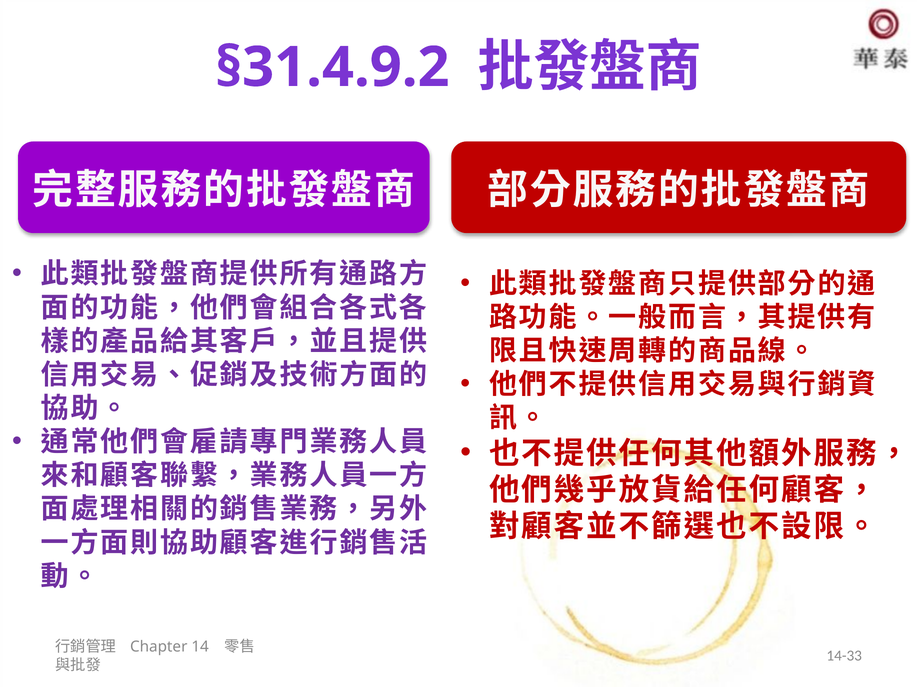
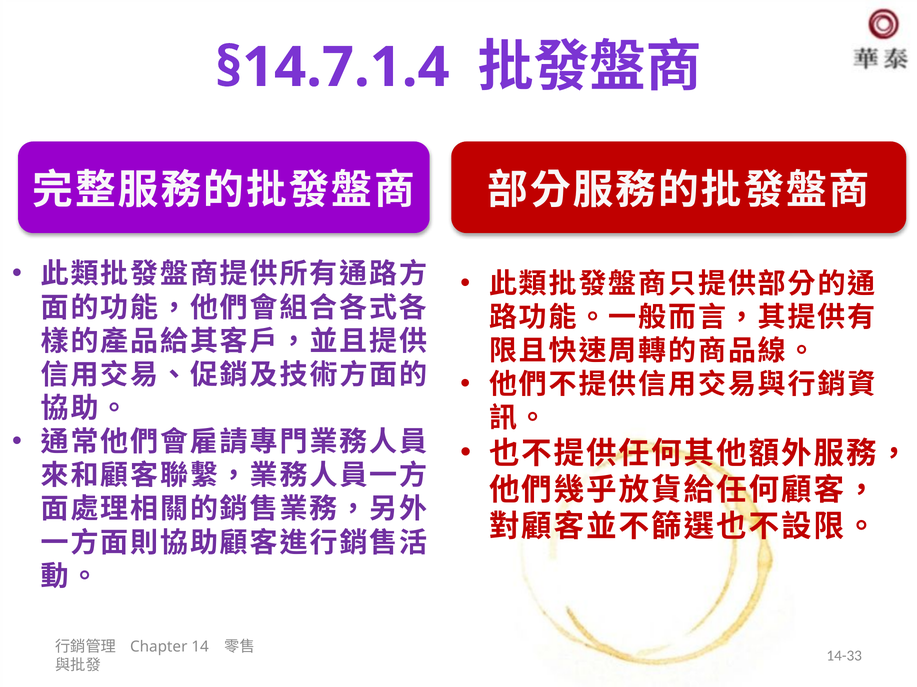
§31.4.9.2: §31.4.9.2 -> §14.7.1.4 (332, 68)
